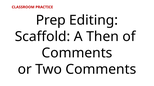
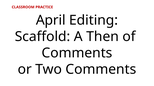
Prep: Prep -> April (51, 20)
